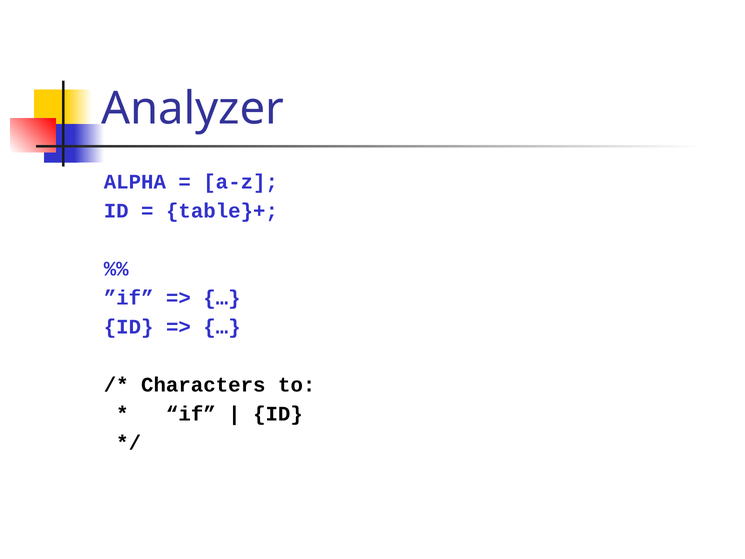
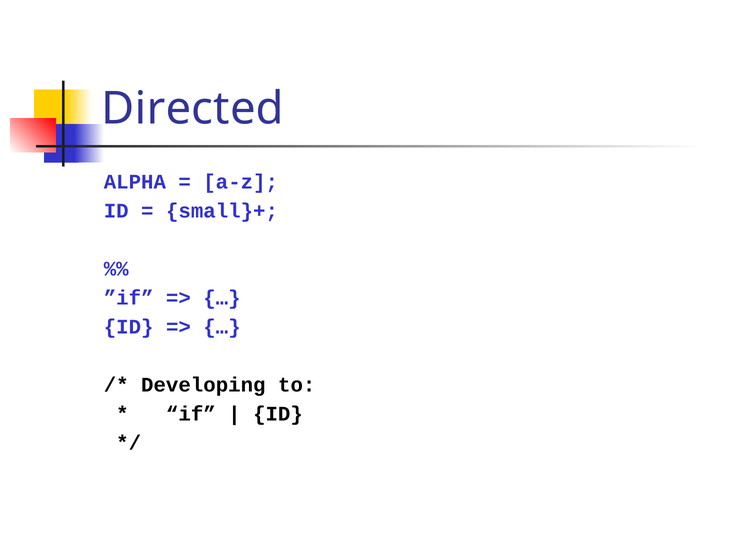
Analyzer: Analyzer -> Directed (193, 109)
table}+: table}+ -> small}+ (222, 211)
Characters: Characters -> Developing (203, 385)
